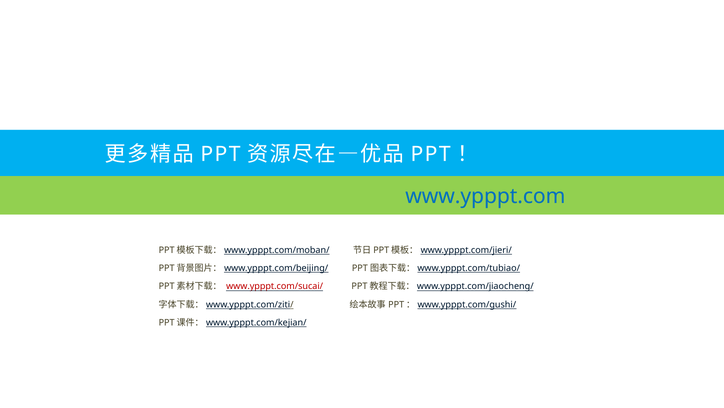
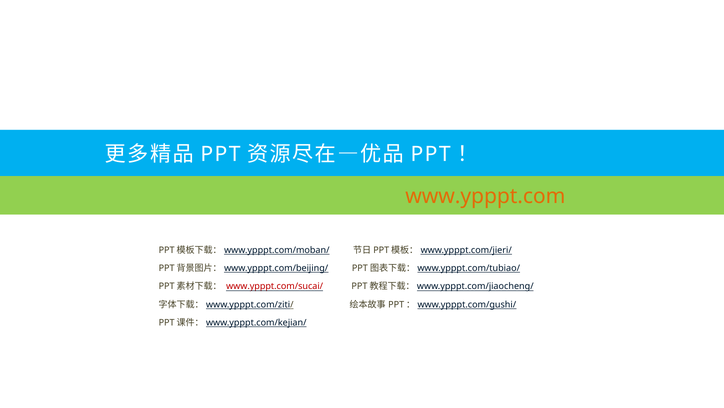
www.ypppt.com colour: blue -> orange (485, 196)
